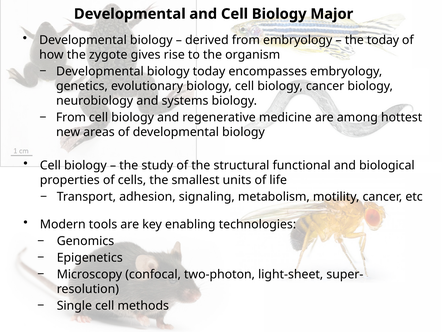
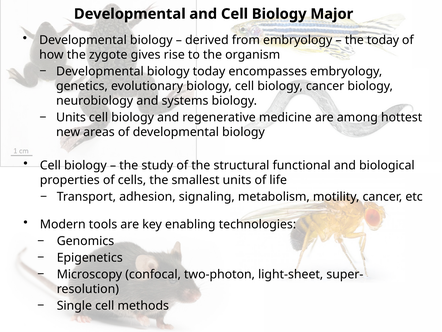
From: From -> Units (71, 117)
